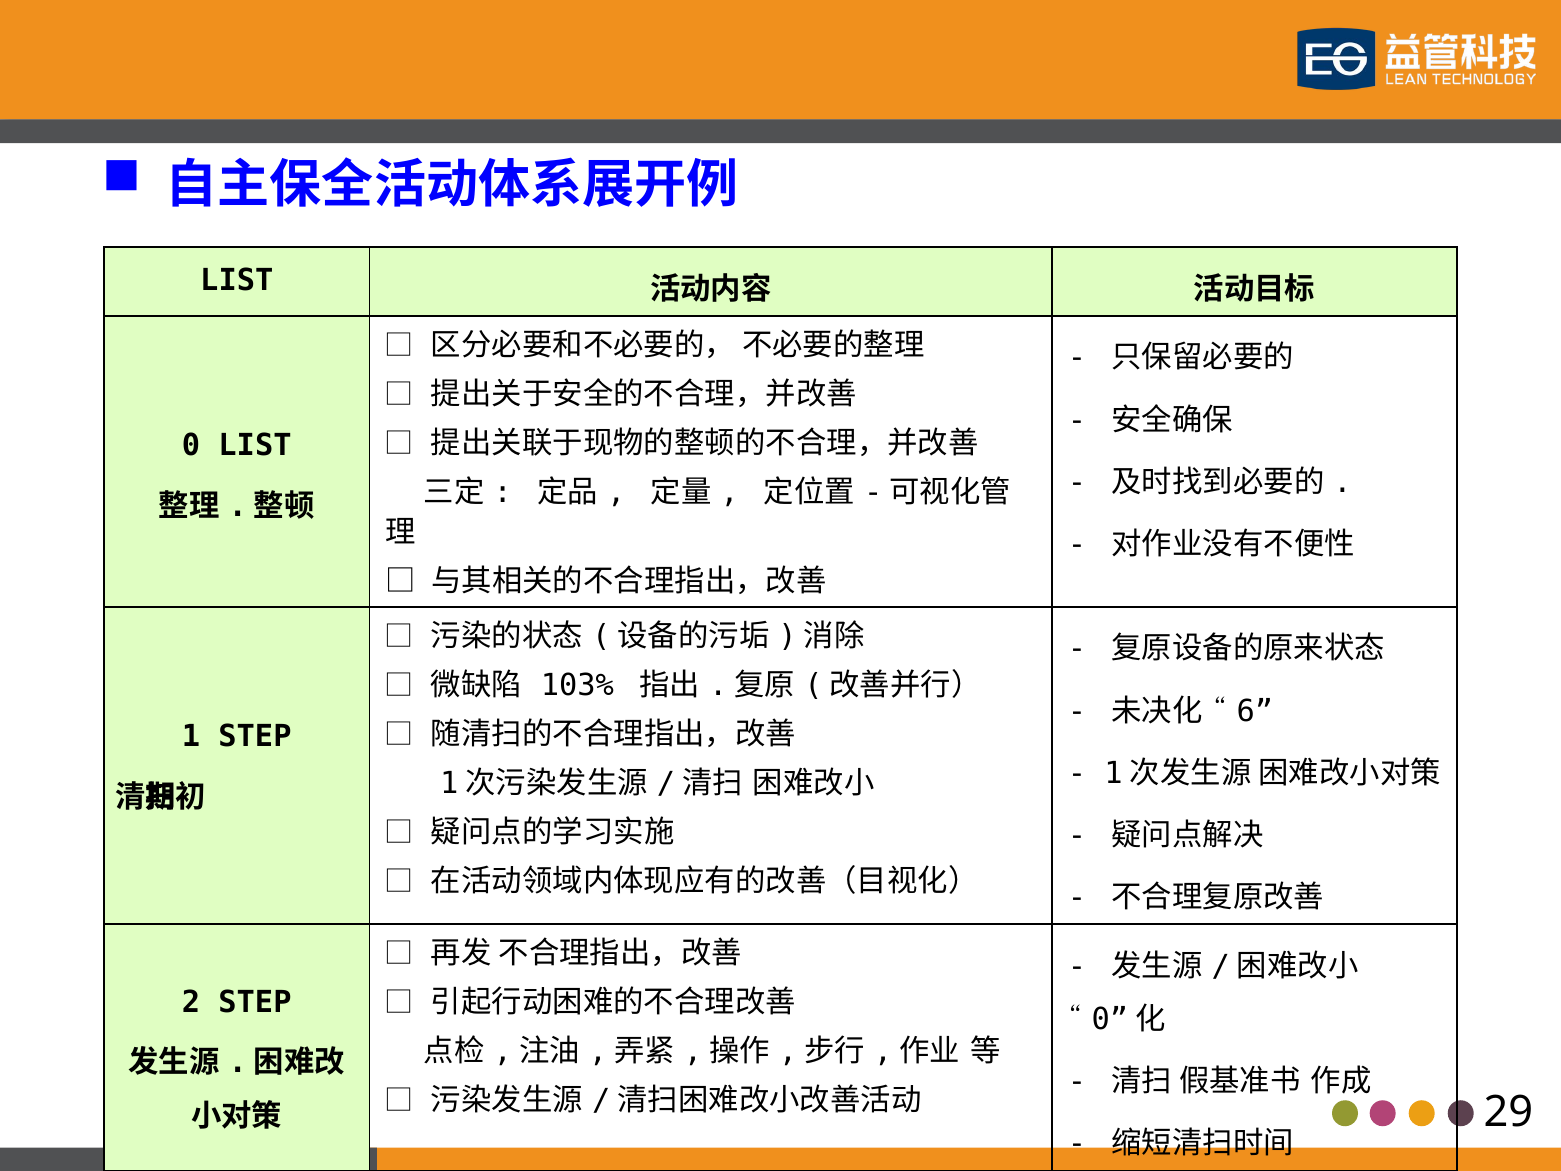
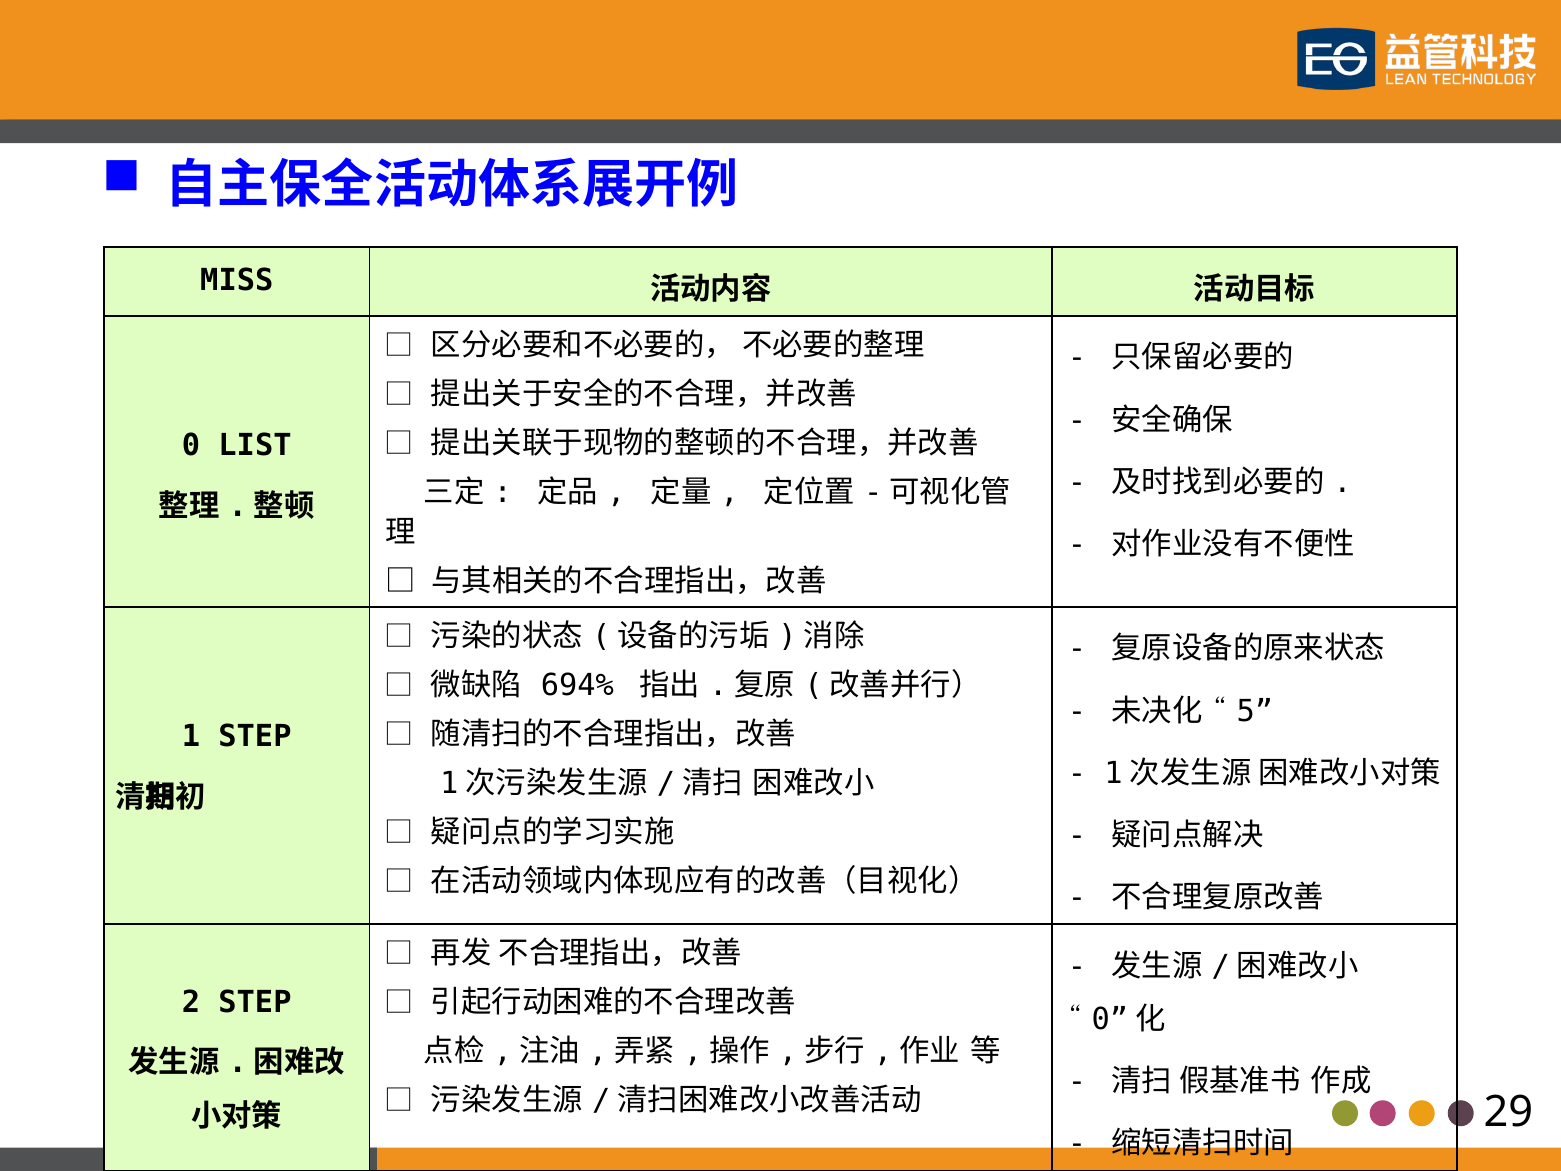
LIST: LIST -> MISS (237, 280)
103%: 103% -> 694% (577, 685)
6: 6 -> 5 (1255, 711)
